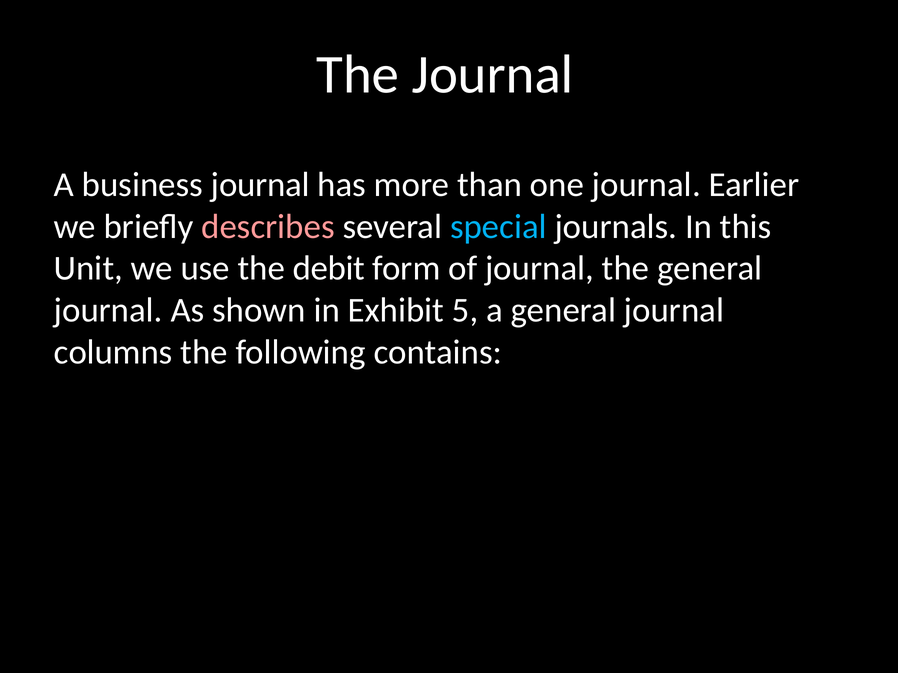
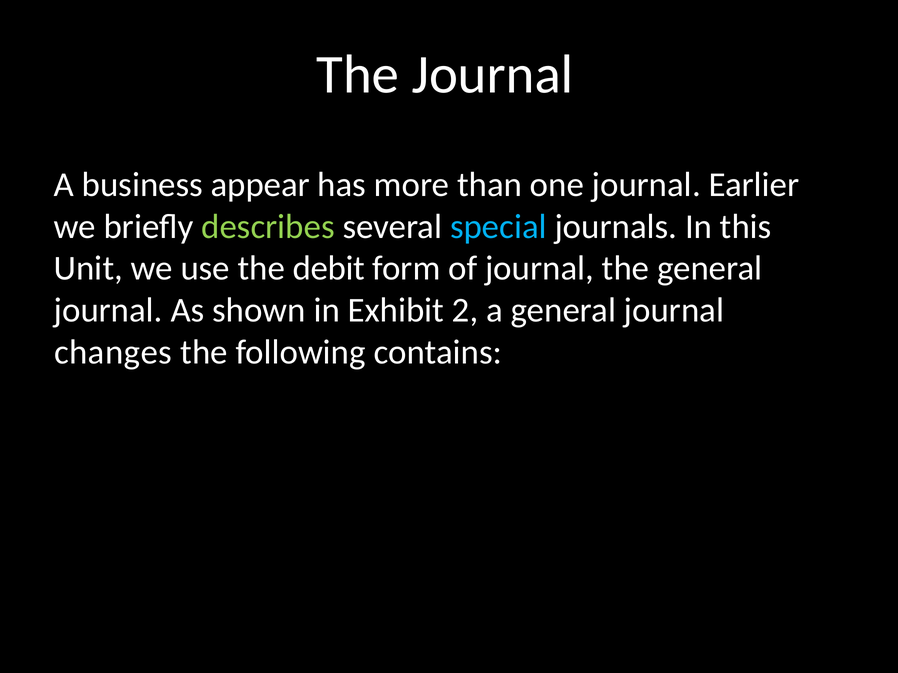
business journal: journal -> appear (260, 185)
describes colour: pink -> light green (268, 227)
5: 5 -> 2 (465, 310)
columns: columns -> changes (113, 352)
